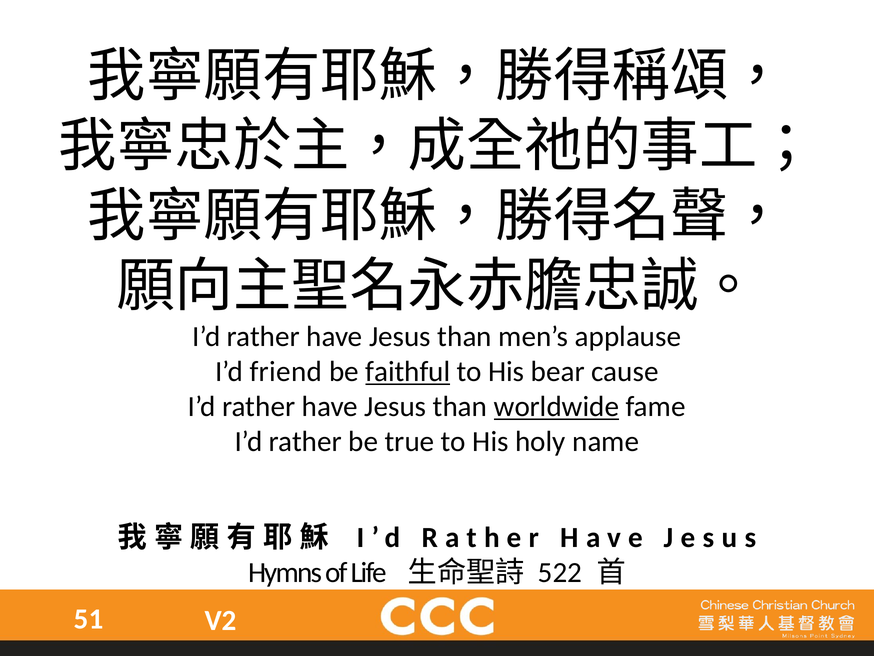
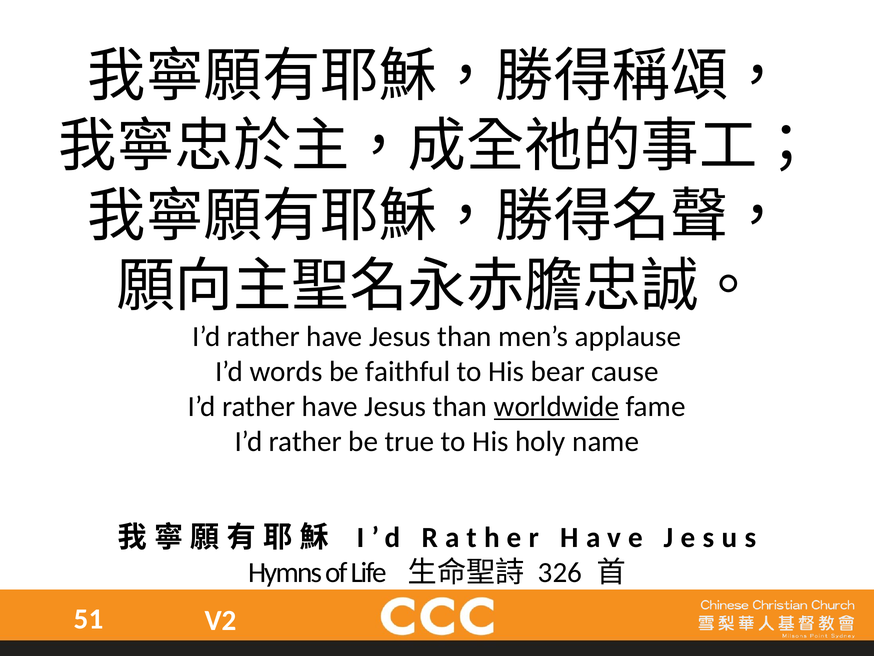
friend: friend -> words (286, 372)
faithful underline: present -> none (408, 372)
522: 522 -> 326 (560, 572)
